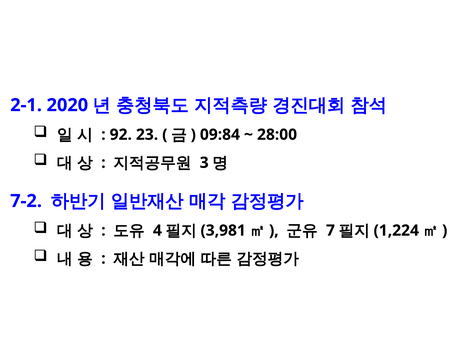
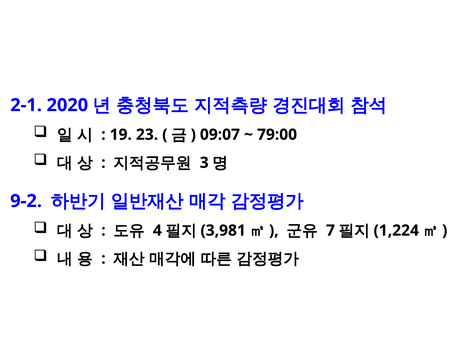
92: 92 -> 19 (121, 135)
09:84: 09:84 -> 09:07 (220, 135)
28:00: 28:00 -> 79:00 (277, 135)
7-2: 7-2 -> 9-2 (26, 201)
